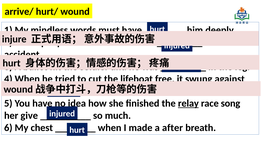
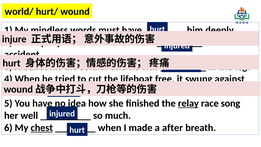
arrive/: arrive/ -> world/ (19, 12)
give: give -> well (29, 115)
chest underline: none -> present (42, 128)
